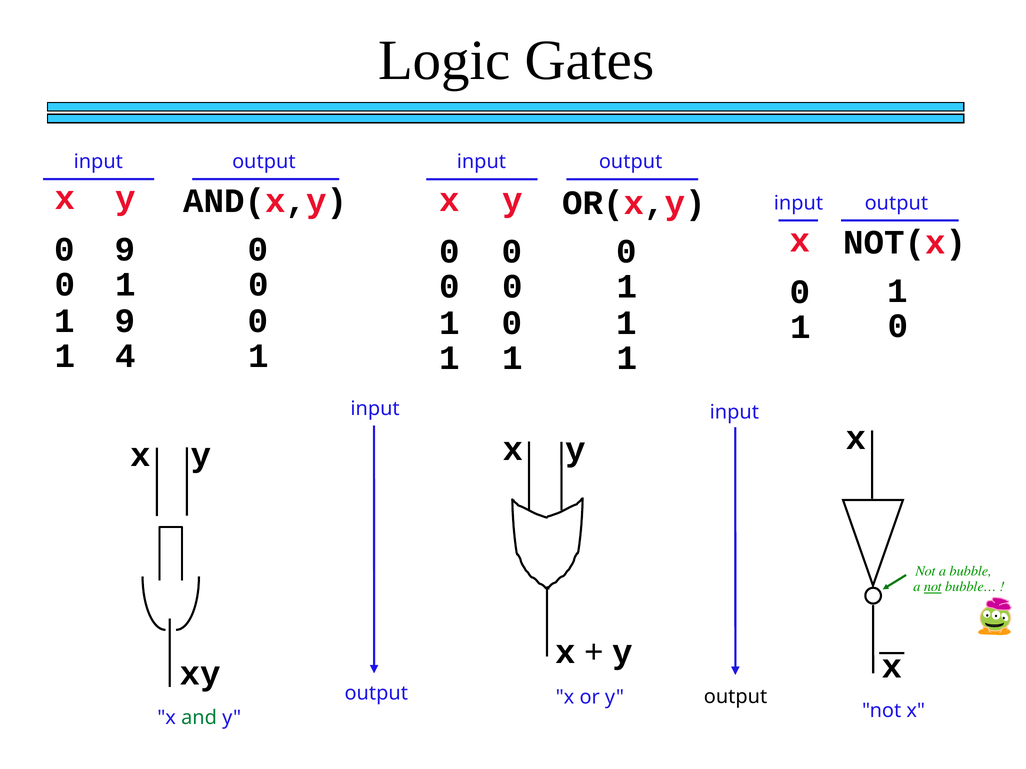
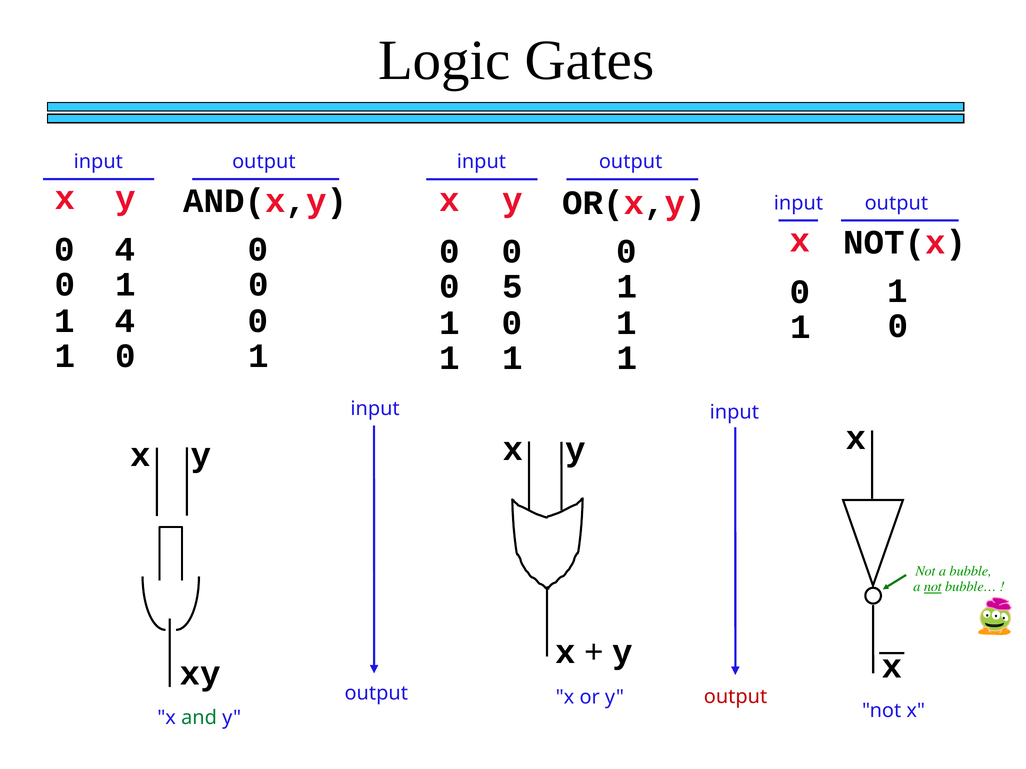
0 9: 9 -> 4 (125, 250)
0: 0 -> 5 (513, 287)
1 9: 9 -> 4 (125, 321)
4: 4 -> 0 (125, 356)
output colour: black -> red (736, 697)
